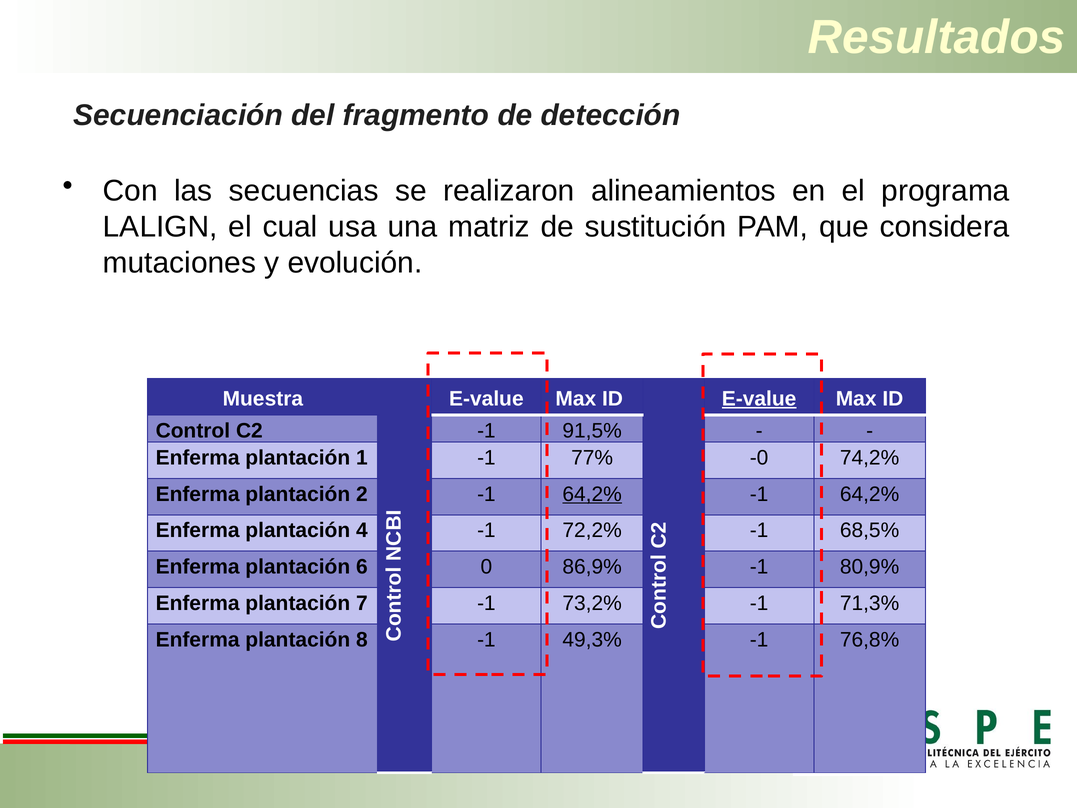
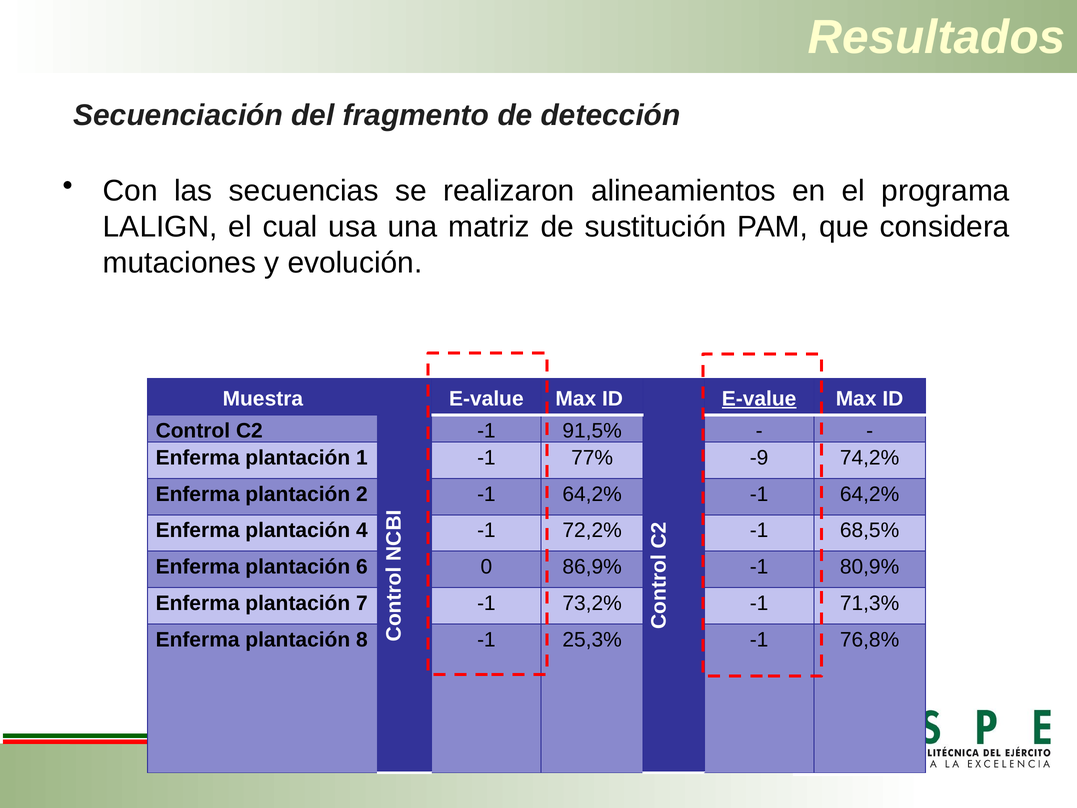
-0: -0 -> -9 (759, 458)
64,2% underline: present -> none (592, 494)
49,3%: 49,3% -> 25,3% (592, 639)
